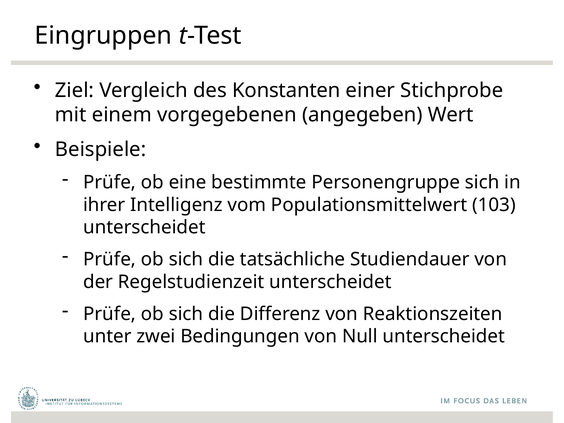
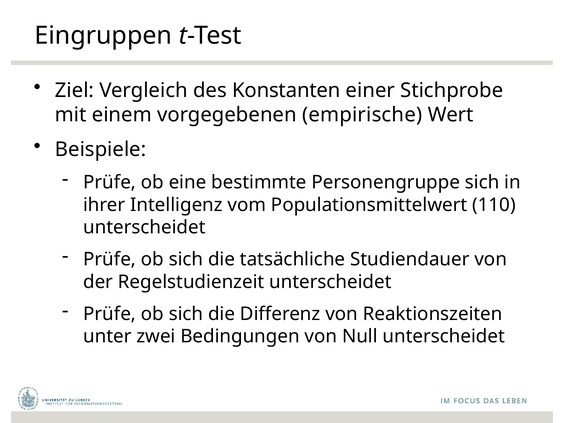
angegeben: angegeben -> empirische (362, 115)
103: 103 -> 110 (494, 205)
